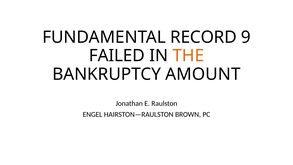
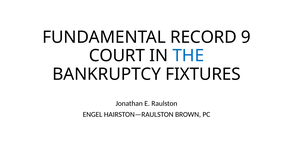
FAILED: FAILED -> COURT (117, 56)
THE colour: orange -> blue (188, 56)
AMOUNT: AMOUNT -> FIXTURES (203, 74)
